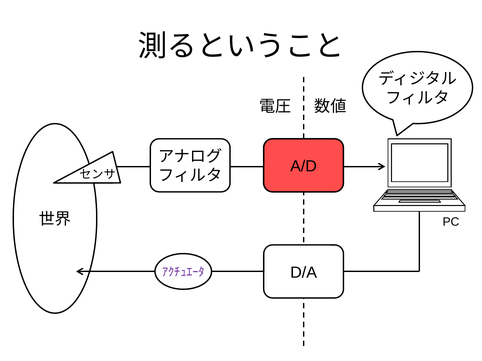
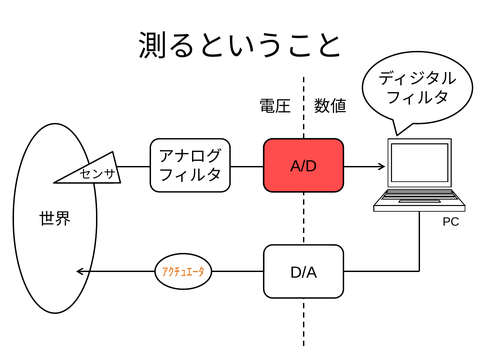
ｱｸﾁｭｴｰﾀ colour: purple -> orange (183, 273)
